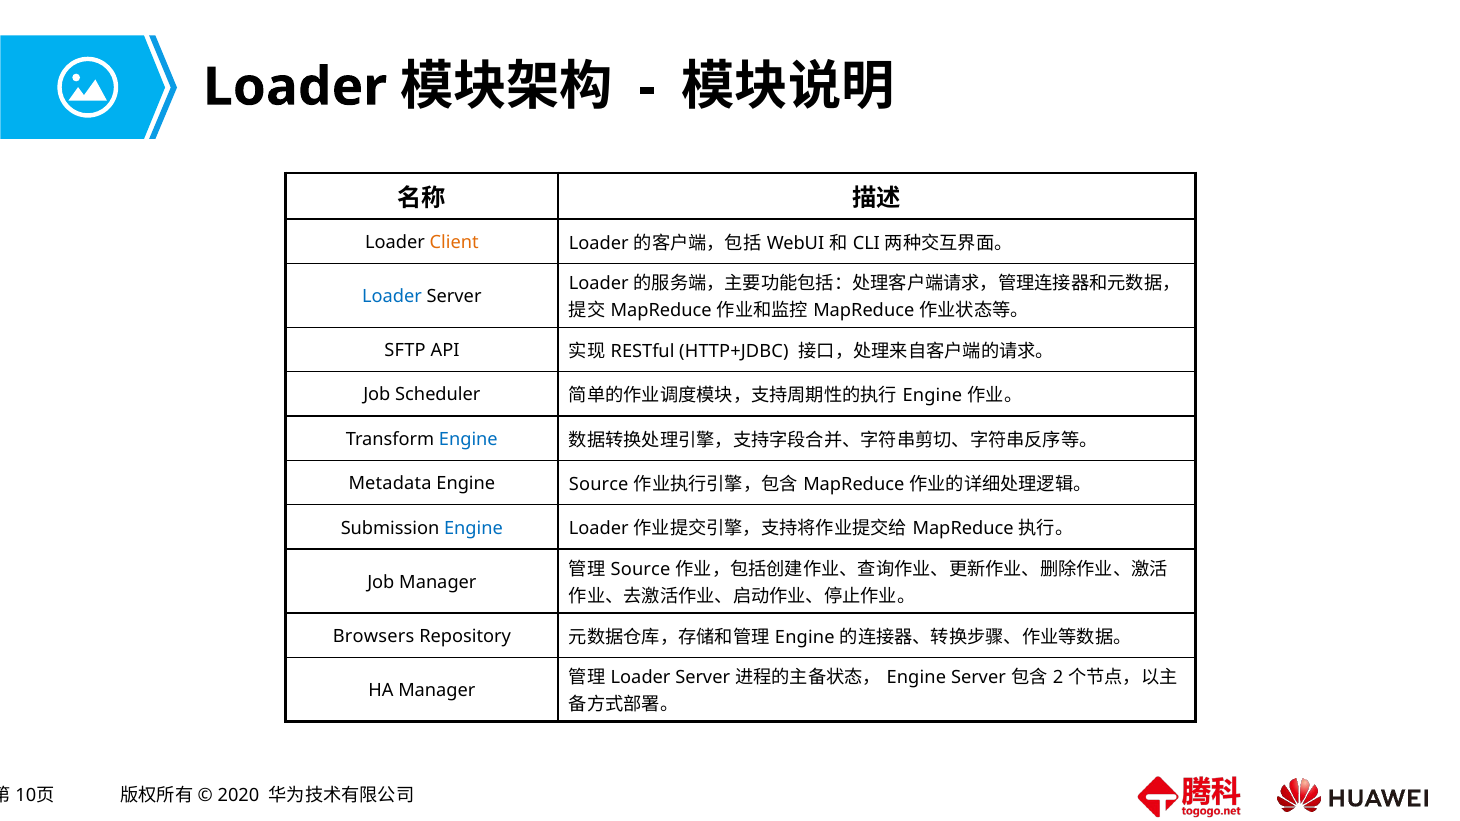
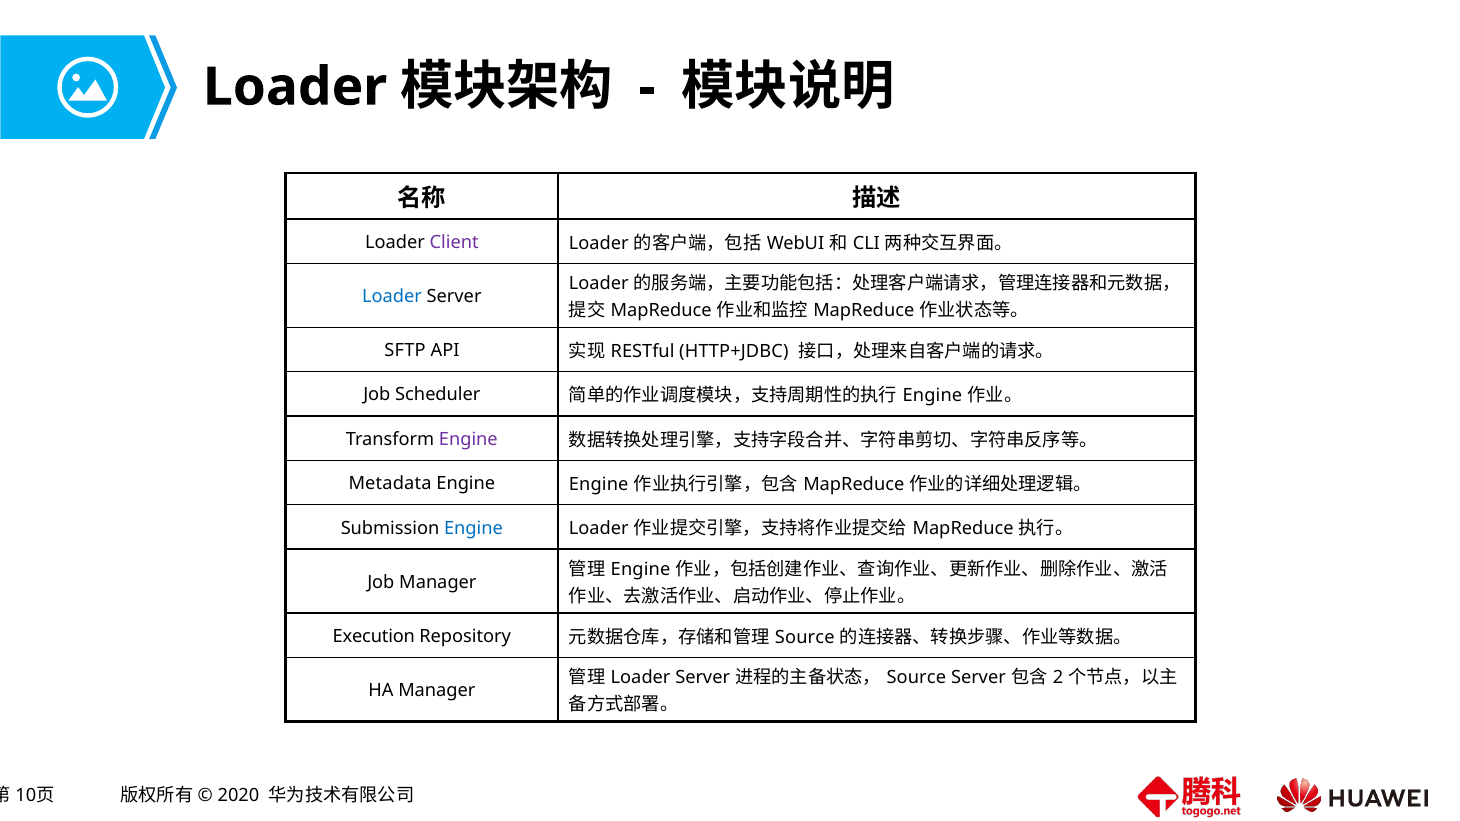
Client colour: orange -> purple (454, 242)
Engine colour: blue -> purple (468, 439)
Engine Source: Source -> Engine (599, 485)
Source: Source -> Engine (641, 570)
Browsers: Browsers -> Execution (374, 636)
Engine: Engine -> Source (805, 637)
Engine: Engine -> Source (916, 678)
